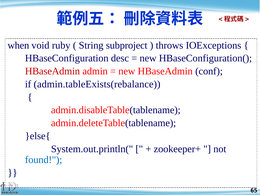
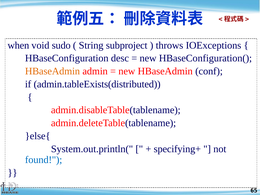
ruby: ruby -> sudo (61, 45)
HBaseAdmin colour: red -> orange (52, 71)
admin.tableExists(rebalance: admin.tableExists(rebalance -> admin.tableExists(distributed (97, 84)
zookeeper+: zookeeper+ -> specifying+ (177, 149)
